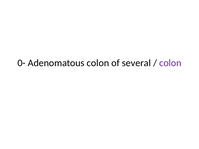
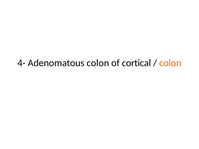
0-: 0- -> 4- (22, 63)
several: several -> cortical (136, 63)
colon colour: purple -> orange (170, 63)
